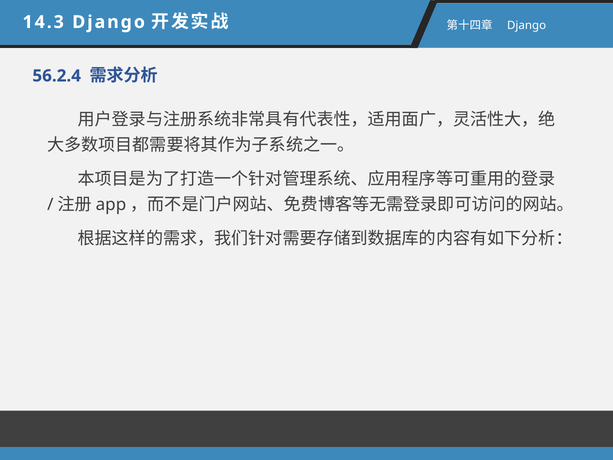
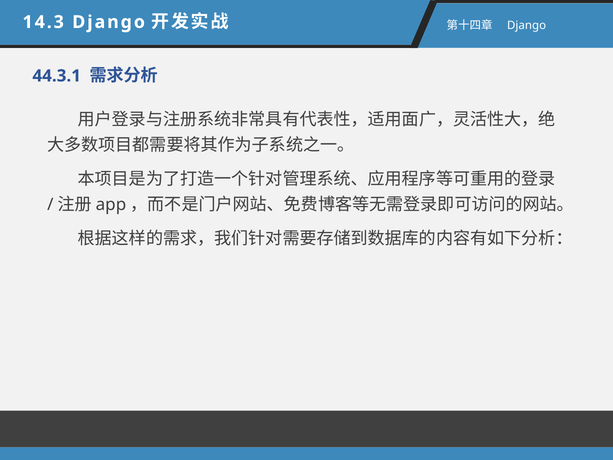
56.2.4: 56.2.4 -> 44.3.1 (57, 76)
